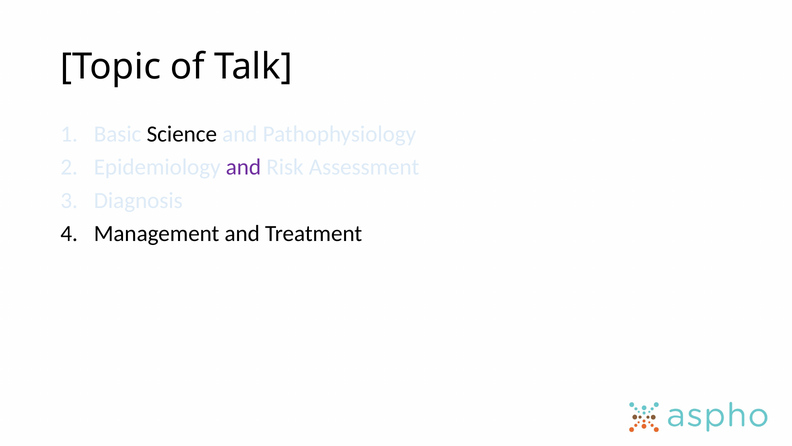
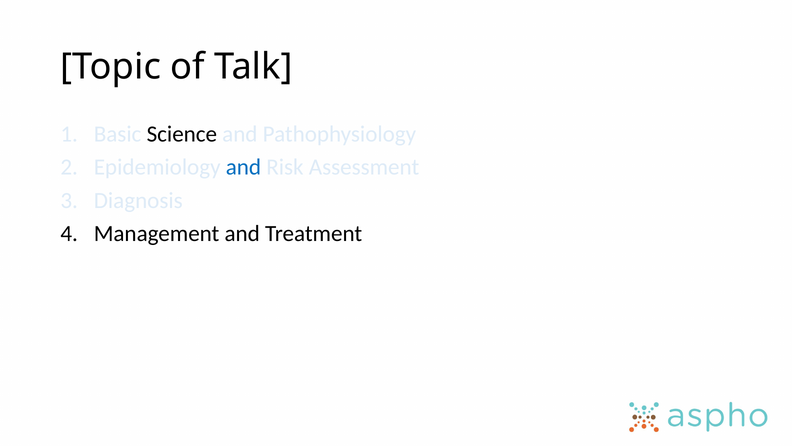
and colour: purple -> blue (243, 167)
